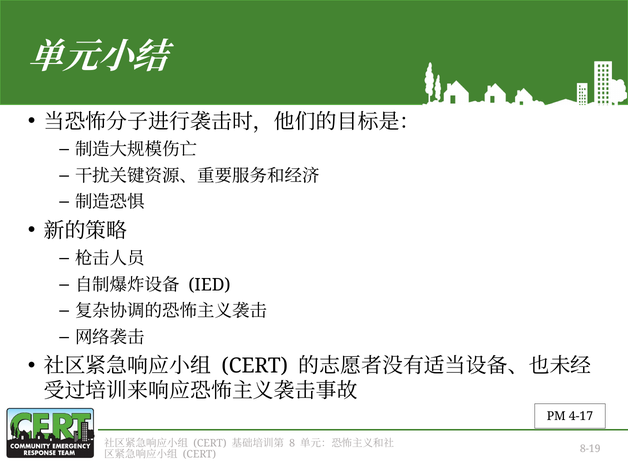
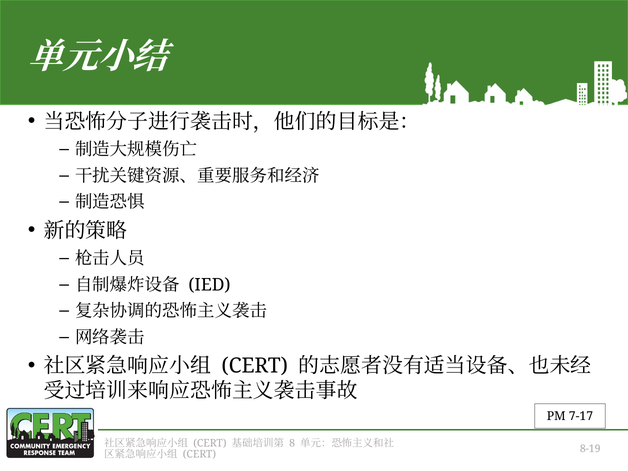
4-17: 4-17 -> 7-17 (581, 416)
